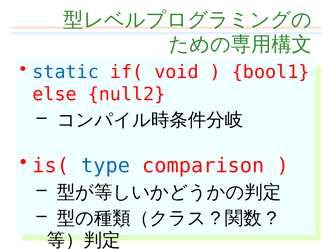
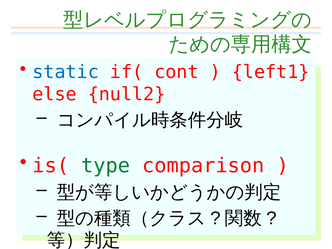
void: void -> cont (176, 72)
bool1: bool1 -> left1 (271, 72)
type colour: blue -> green (106, 166)
